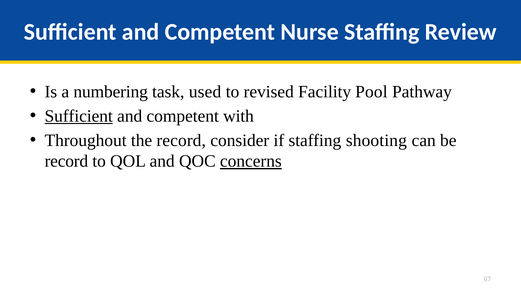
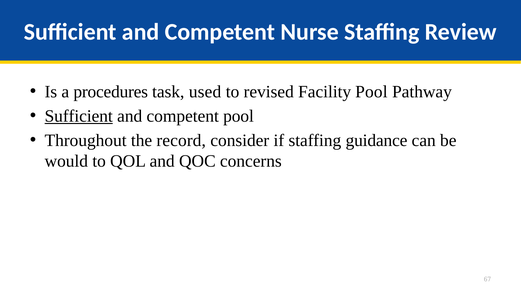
numbering: numbering -> procedures (111, 92)
competent with: with -> pool (239, 116)
shooting: shooting -> guidance (376, 140)
record: record -> would (66, 161)
concerns underline: present -> none (251, 161)
